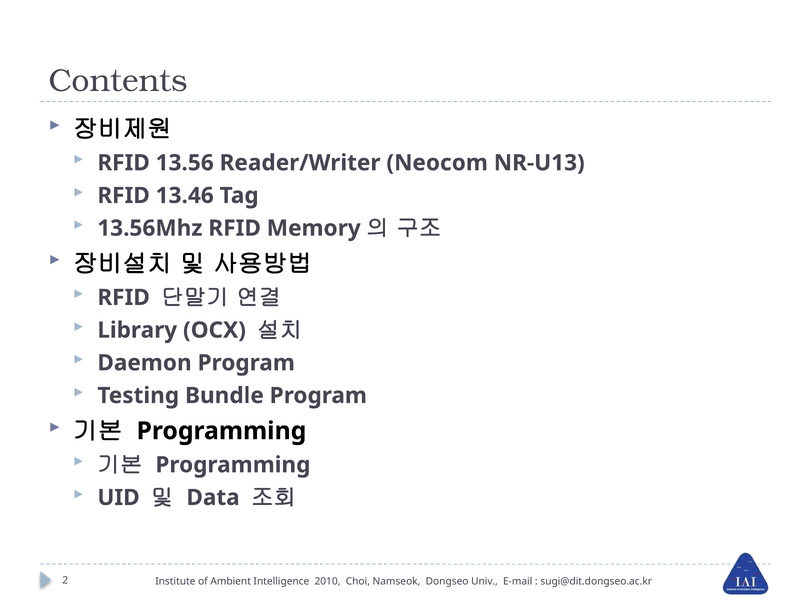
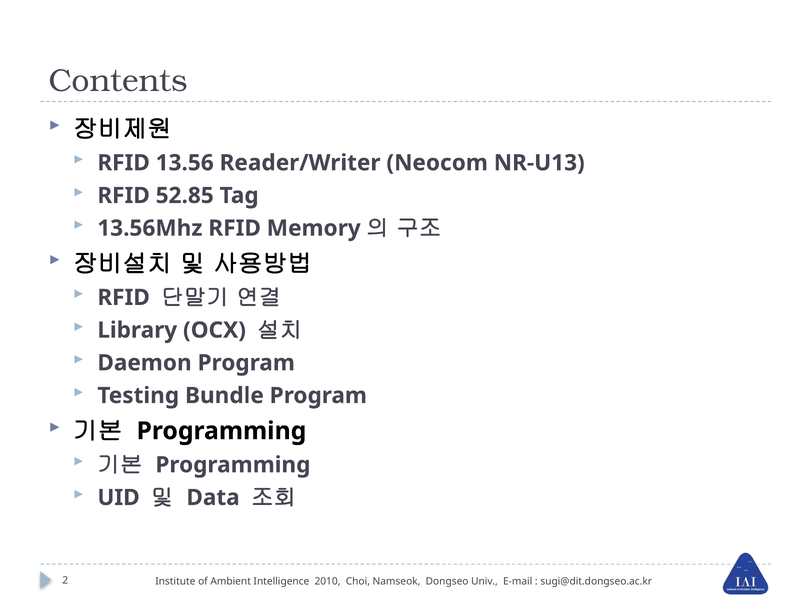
13.46: 13.46 -> 52.85 (185, 196)
